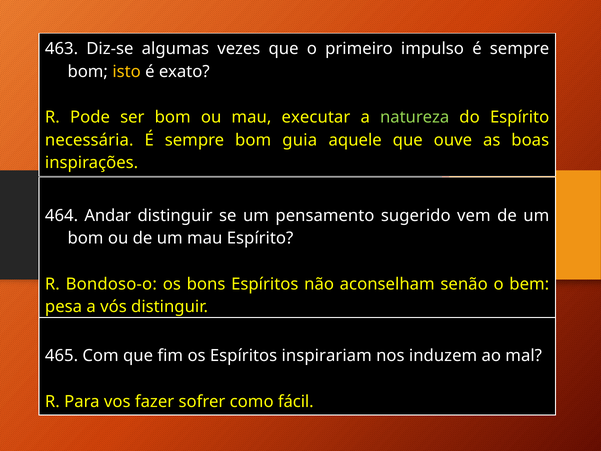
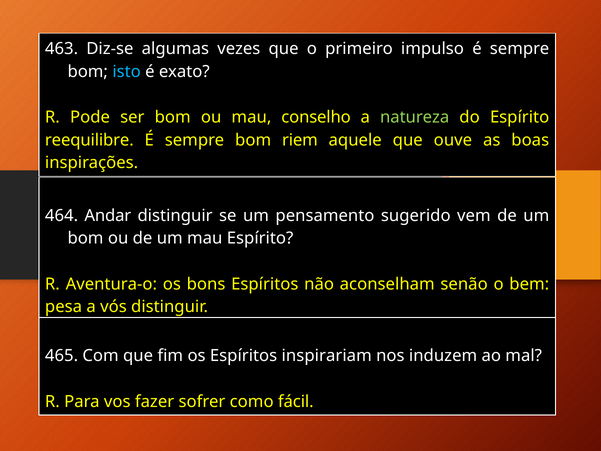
isto colour: yellow -> light blue (127, 71)
executar: executar -> conselho (316, 117)
necessária: necessária -> reequilibre (89, 140)
guia: guia -> riem (300, 140)
Bondoso-o: Bondoso-o -> Aventura-o (111, 284)
